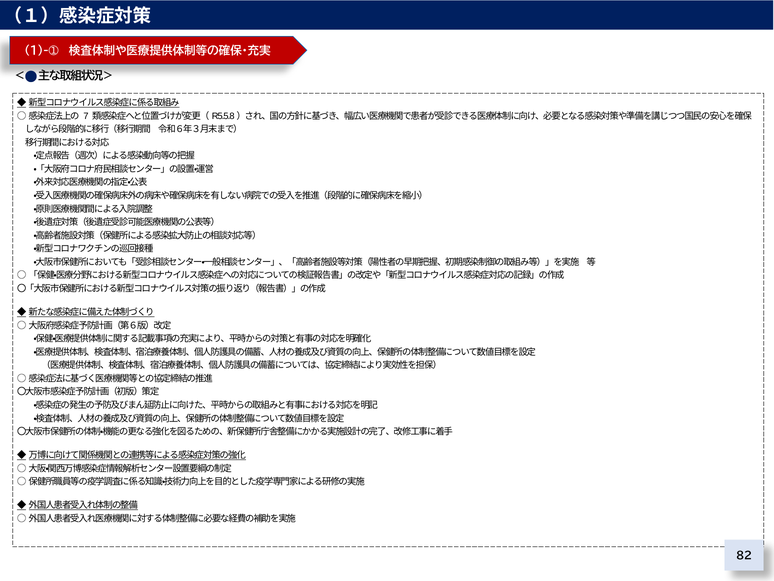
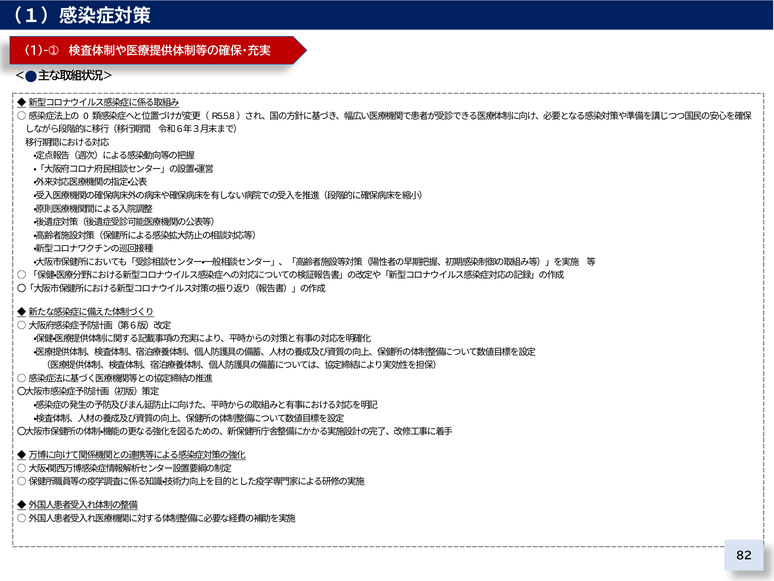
7: 7 -> 0 (86, 116)
